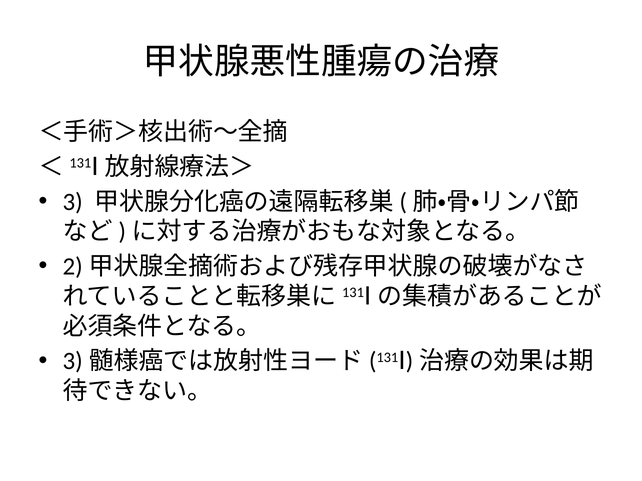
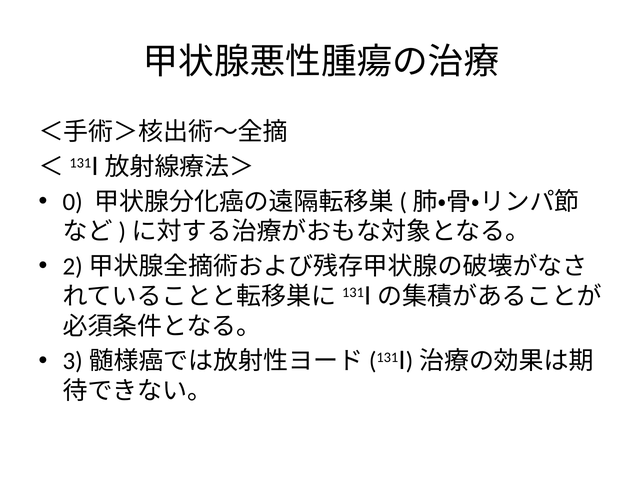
3: 3 -> 0 (73, 202)
